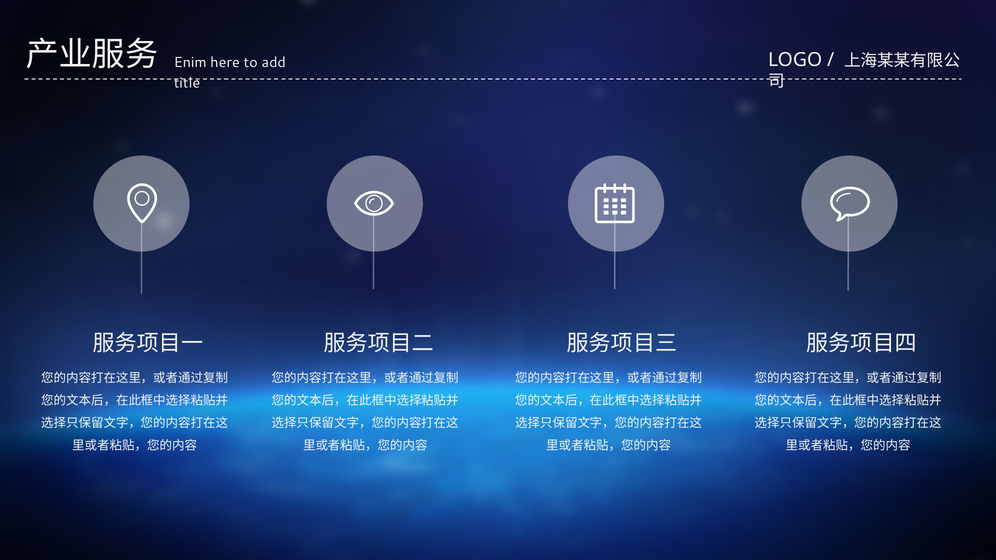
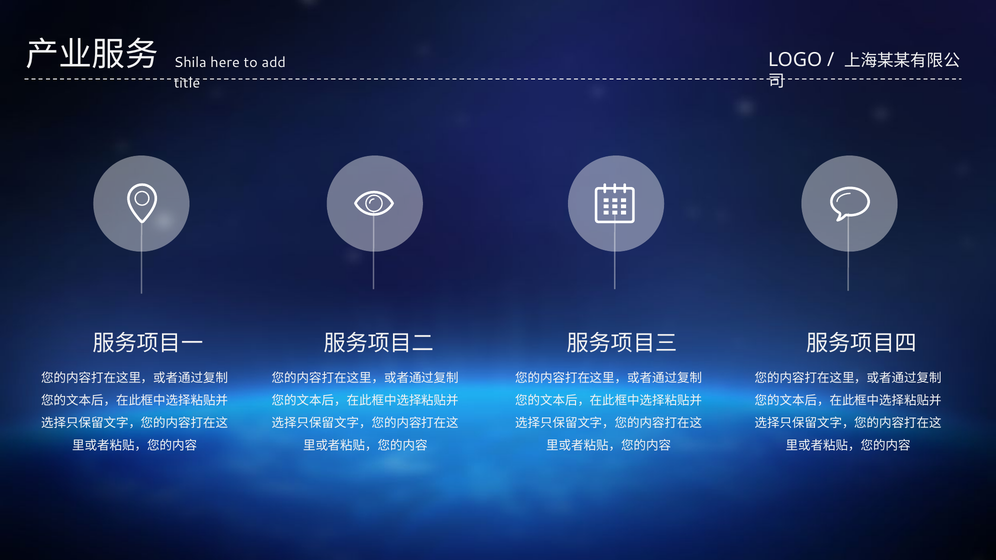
Enim: Enim -> Shila (190, 62)
